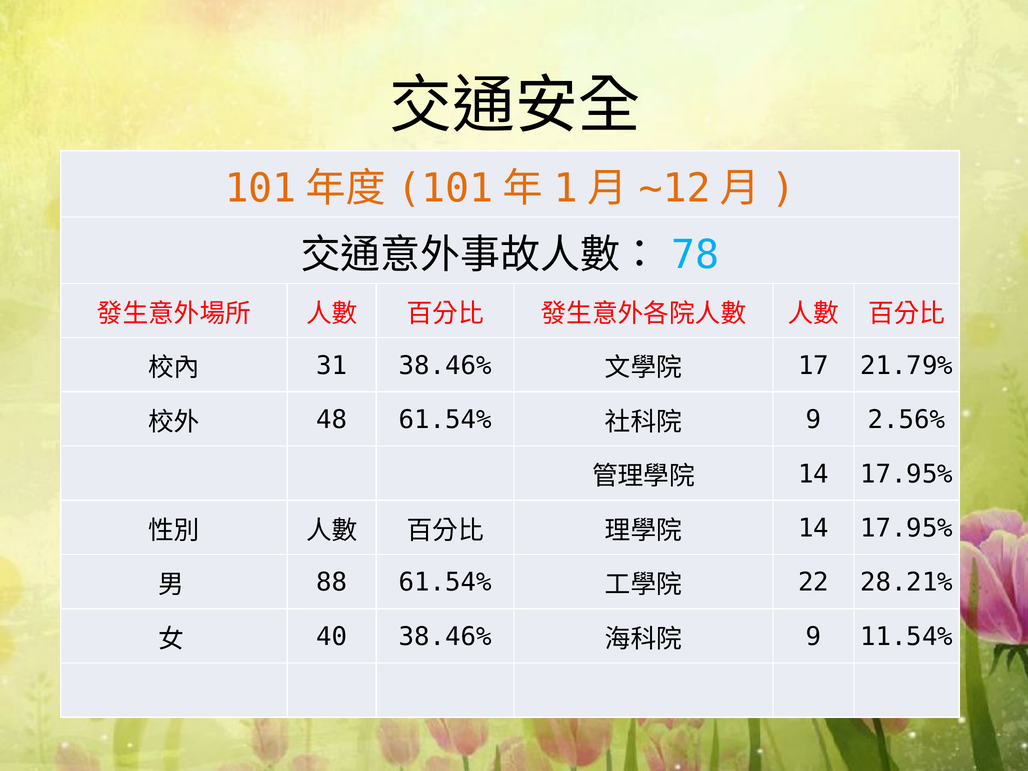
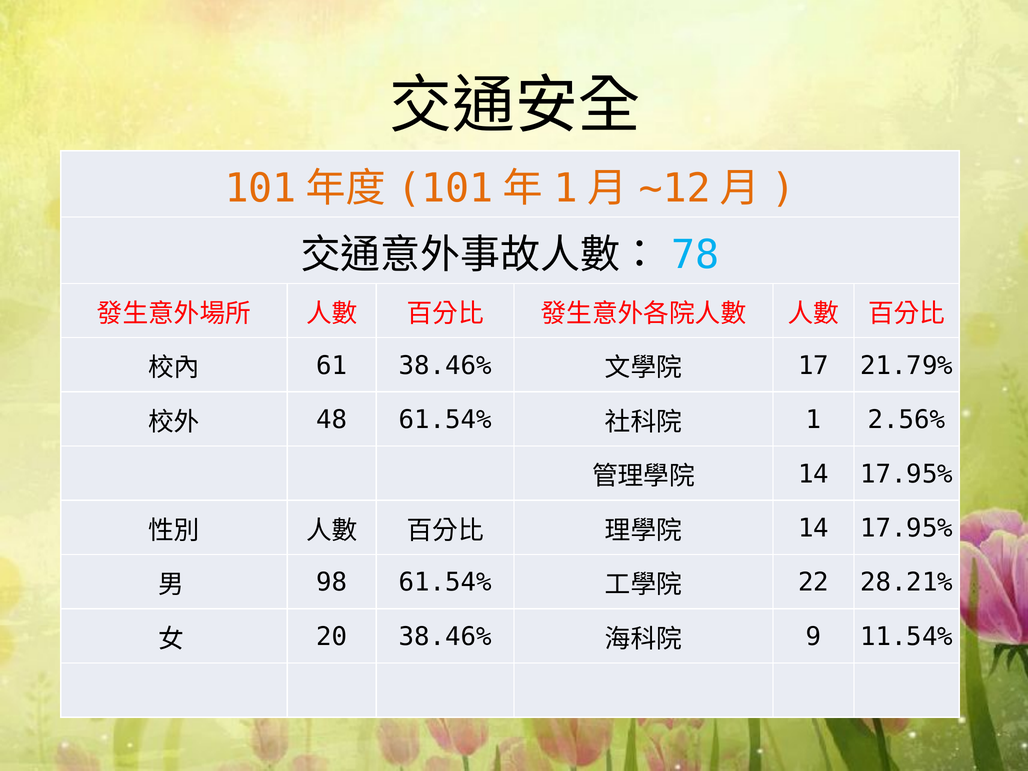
31: 31 -> 61 (332, 366)
9: 9 -> 1 (814, 420)
88: 88 -> 98 (332, 582)
40: 40 -> 20 (332, 637)
